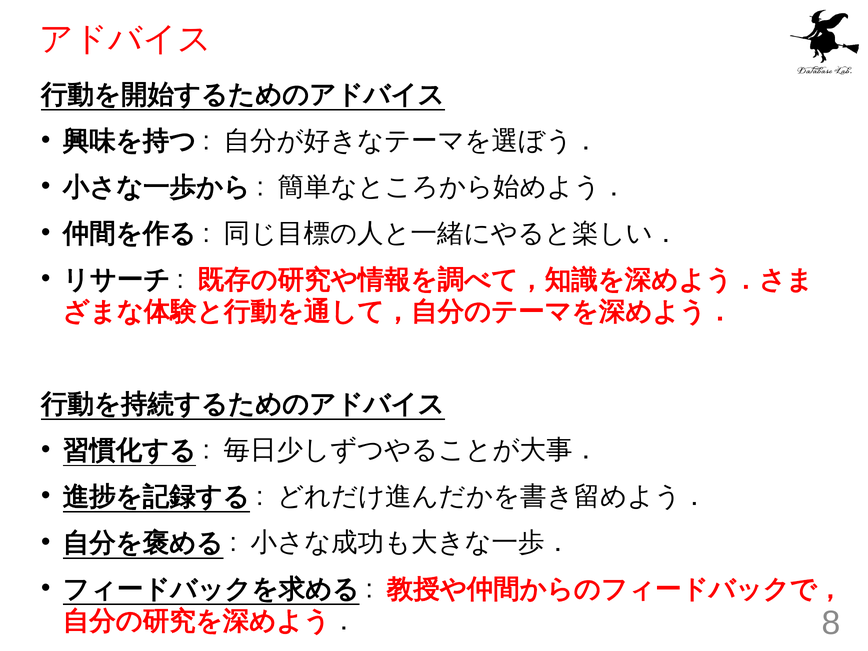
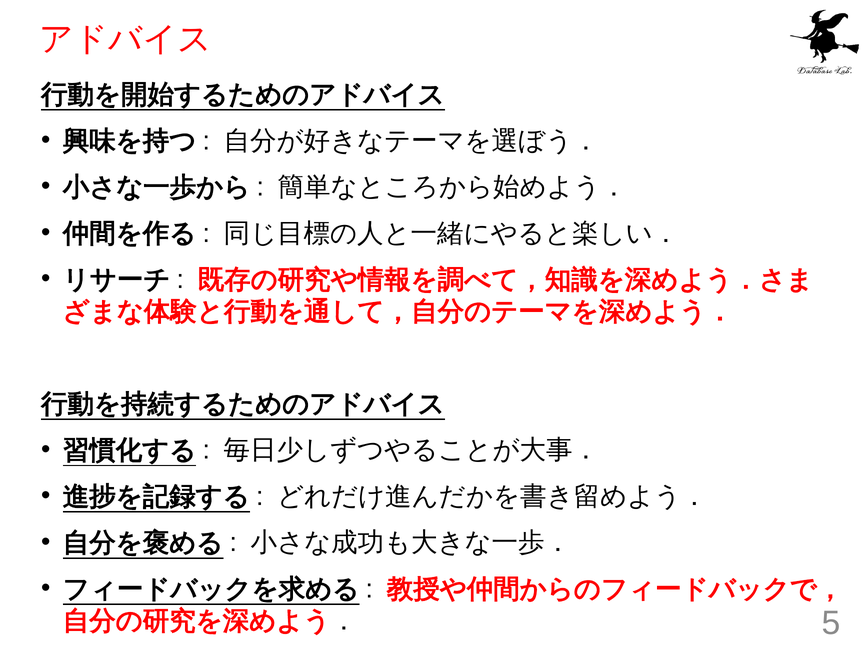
8: 8 -> 5 (831, 623)
